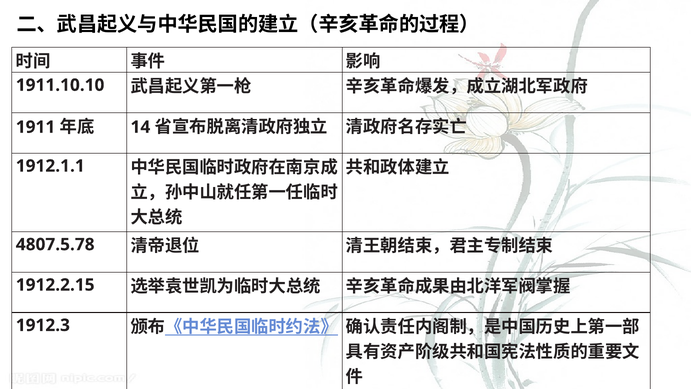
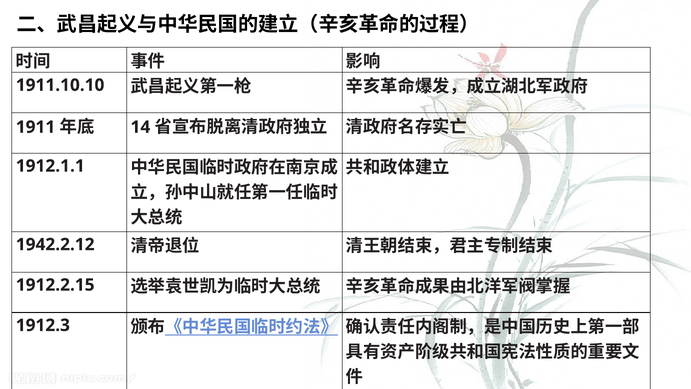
4807.5.78: 4807.5.78 -> 1942.2.12 (55, 244)
